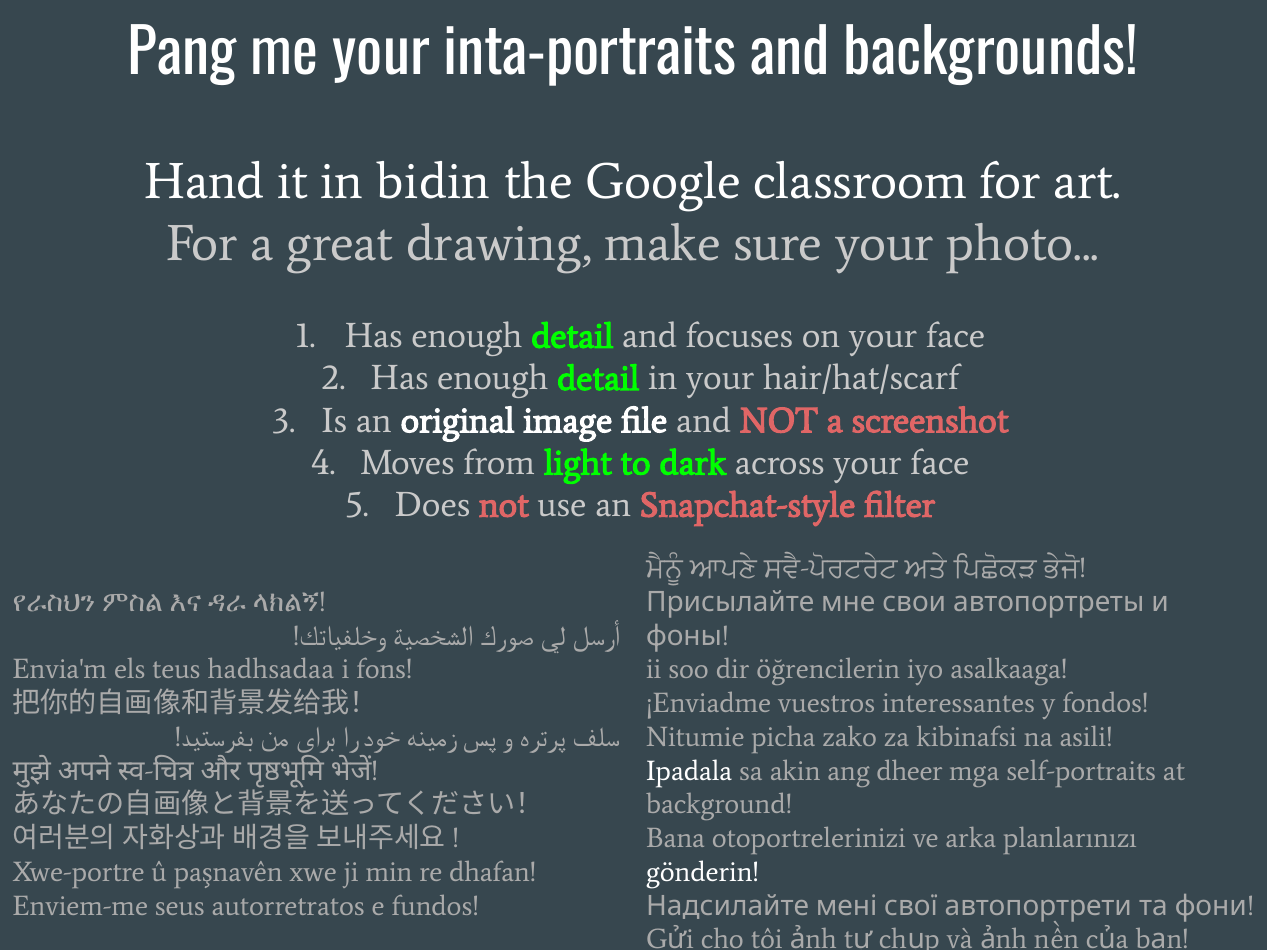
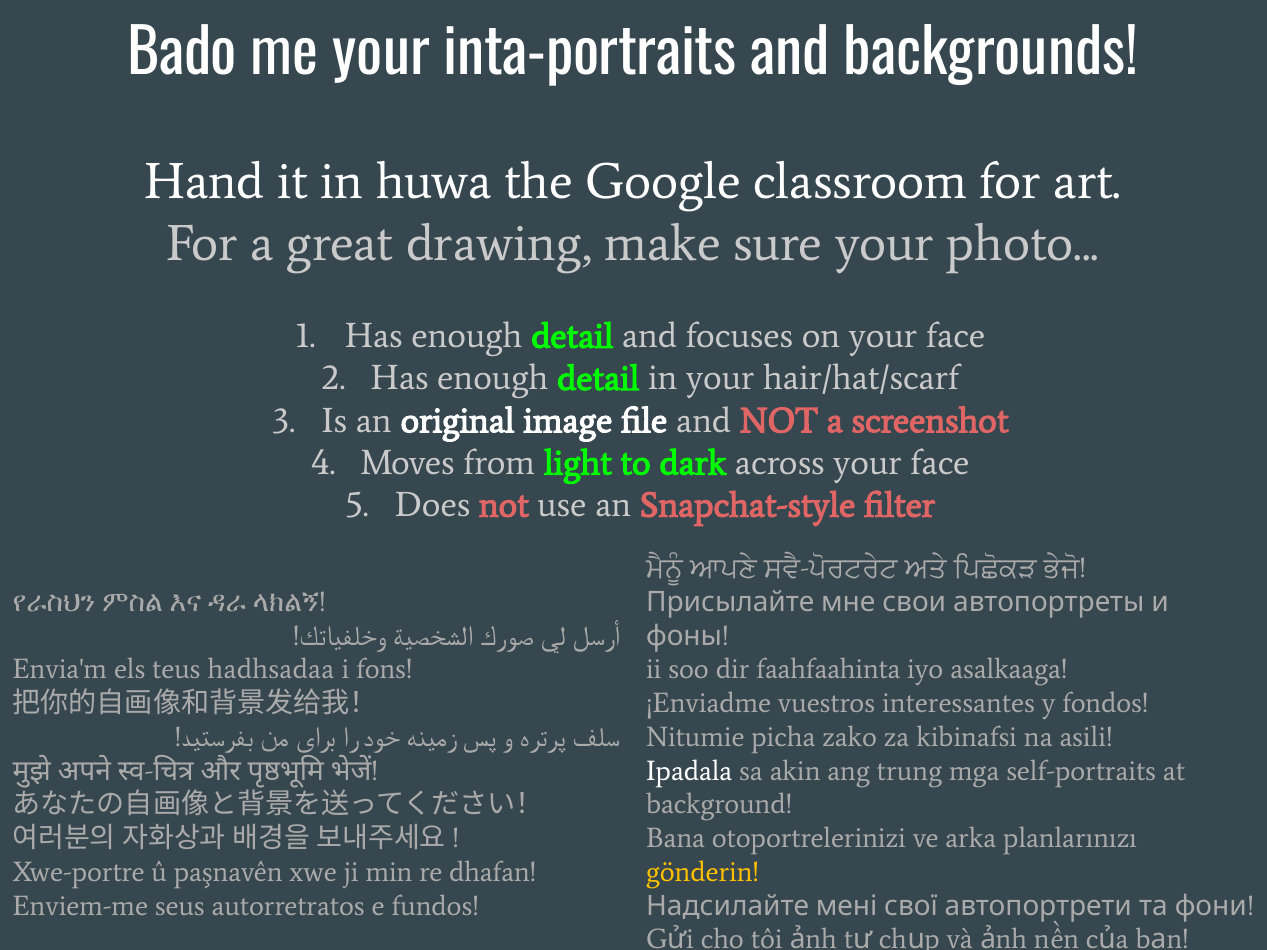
Pang: Pang -> Bado (182, 54)
bidin: bidin -> huwa (434, 182)
öğrencilerin: öğrencilerin -> faahfaahinta (828, 670)
dheer: dheer -> trung (909, 771)
gönderin colour: white -> yellow (703, 872)
